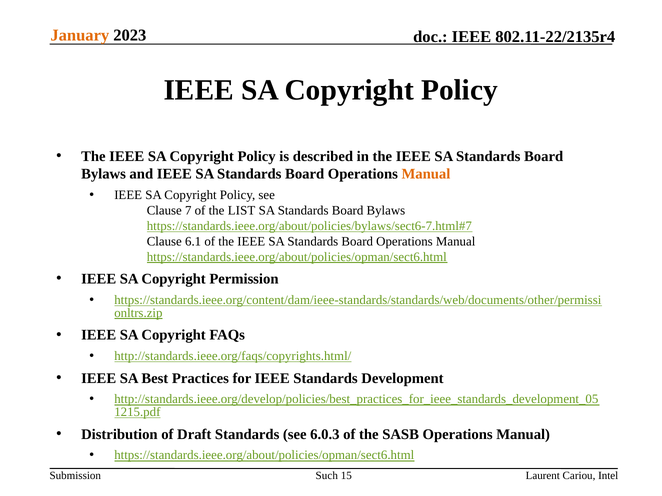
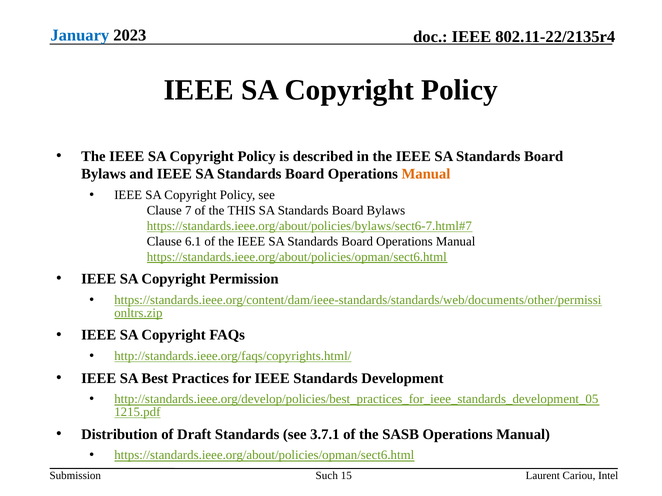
January colour: orange -> blue (80, 35)
LIST: LIST -> THIS (242, 211)
6.0.3: 6.0.3 -> 3.7.1 (325, 435)
